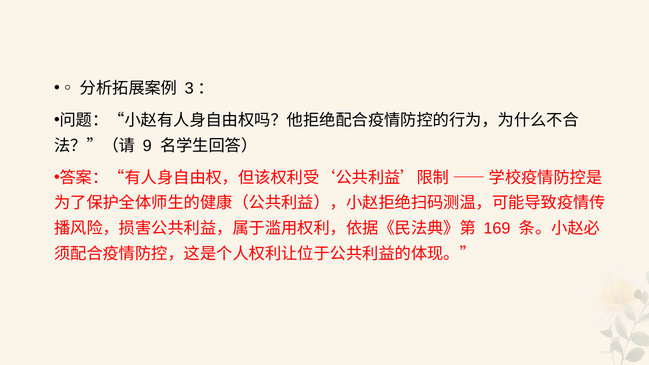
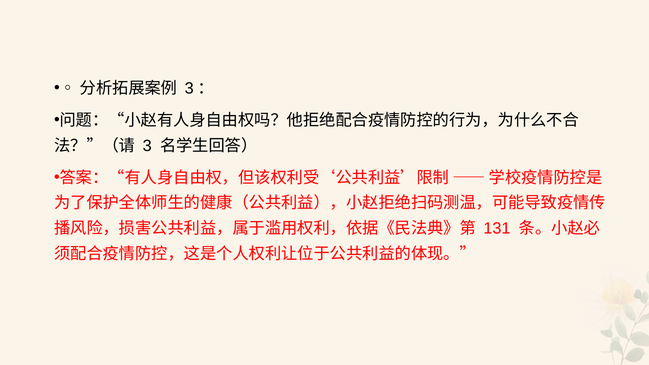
9: 9 -> 3 (147, 146)
169: 169 -> 131 (497, 228)
